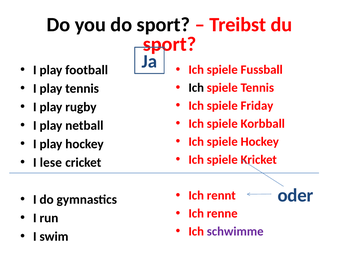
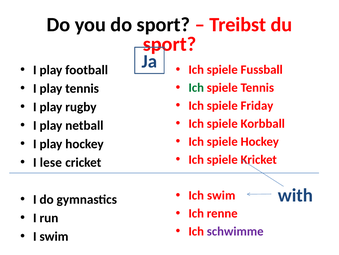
Ich colour: black -> green (196, 87)
oder: oder -> with (295, 195)
Ich rennt: rennt -> swim (221, 195)
